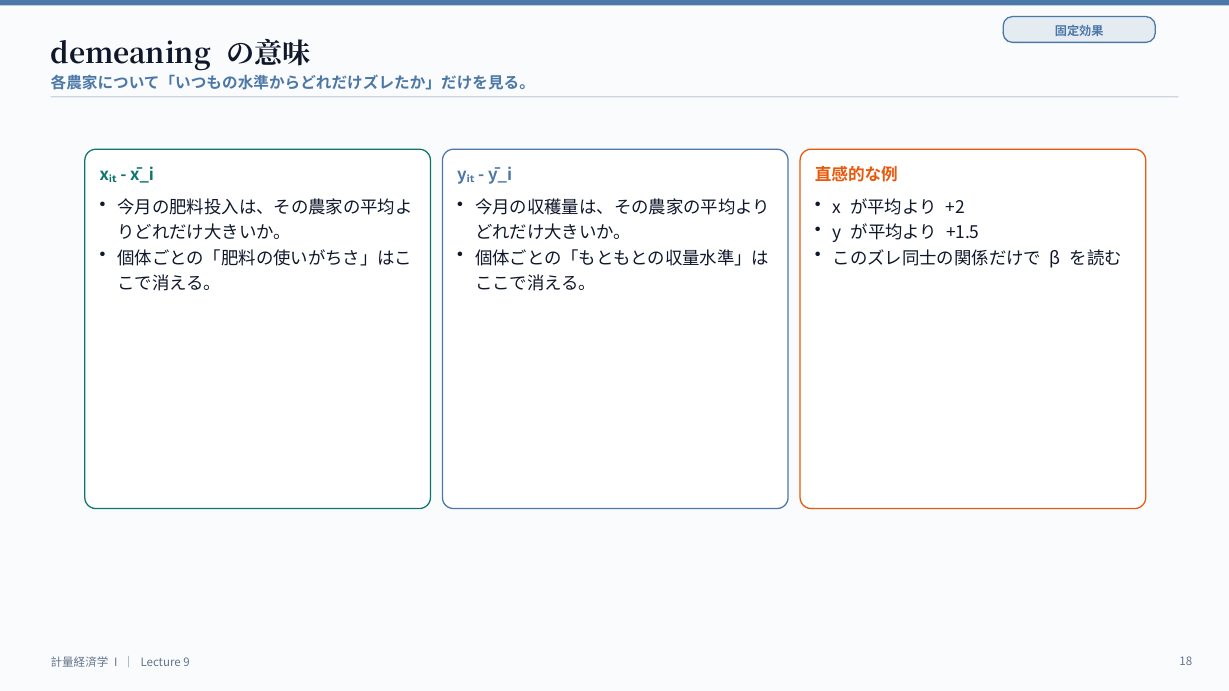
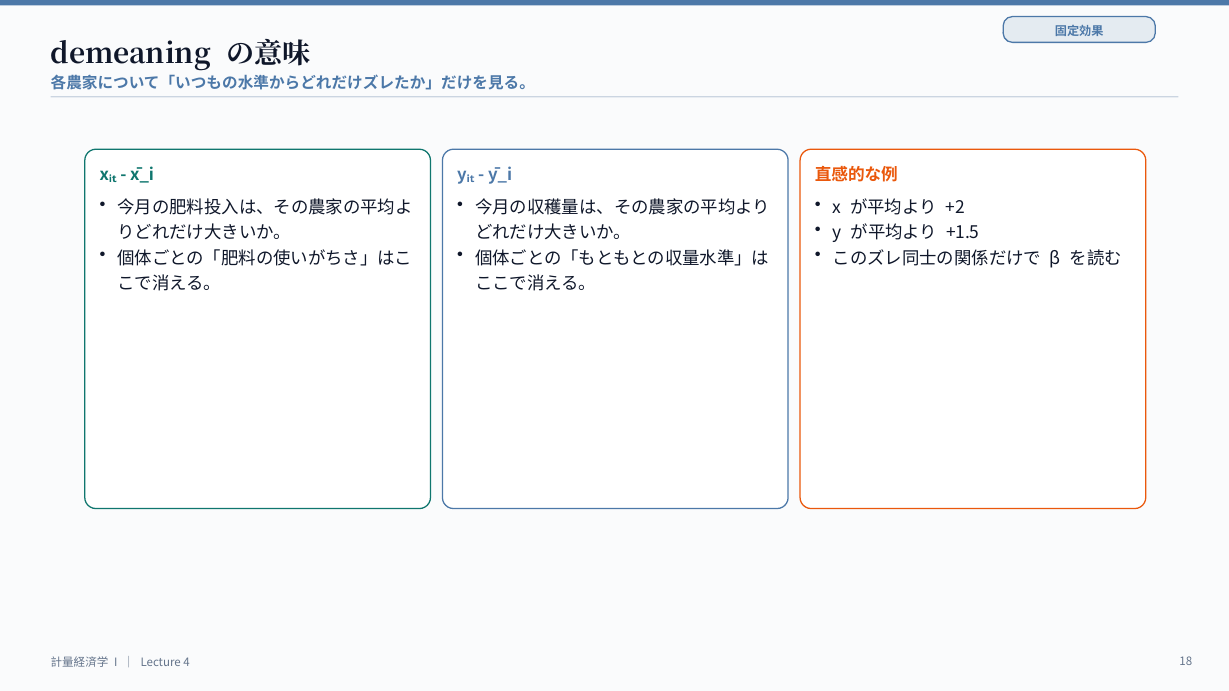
9: 9 -> 4 (187, 663)
